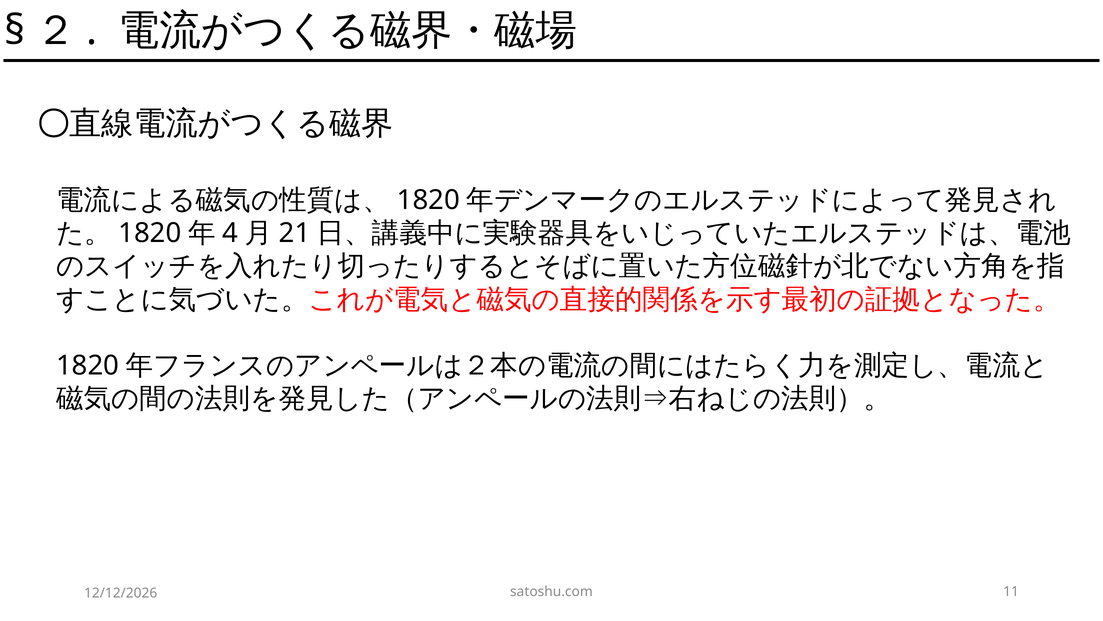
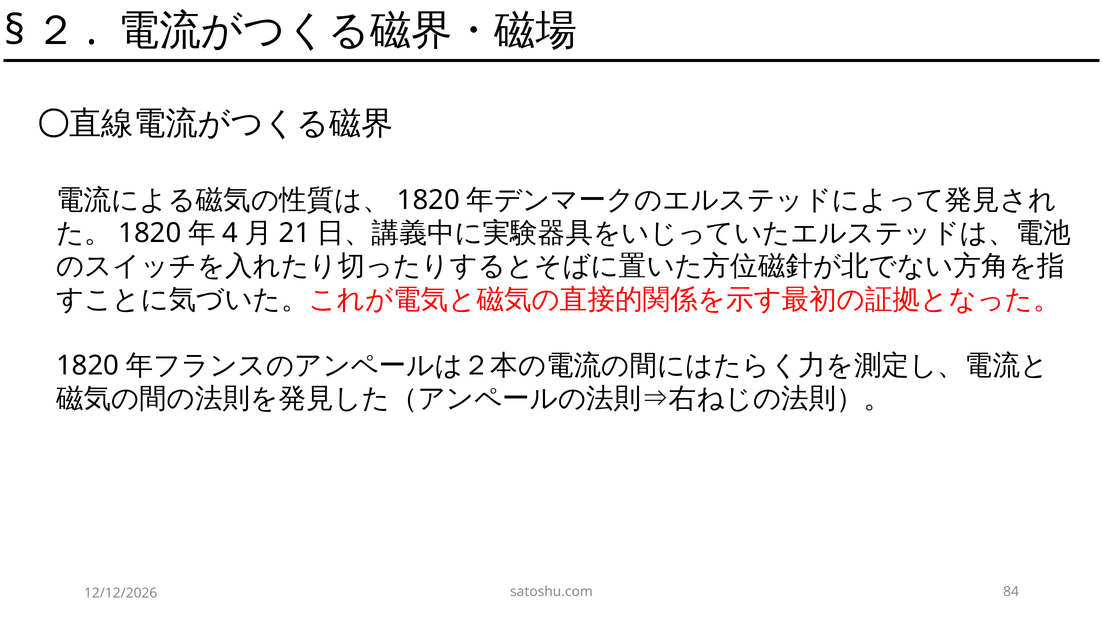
11: 11 -> 84 (1011, 591)
